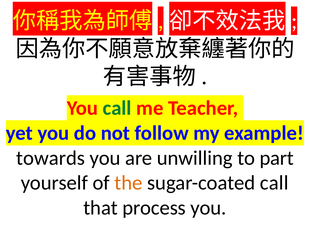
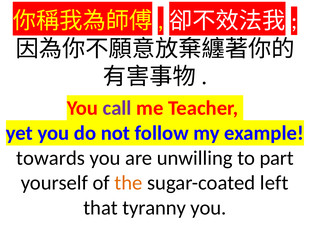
call colour: green -> purple (117, 108)
sugar-coated call: call -> left (274, 183)
process: process -> tyranny (154, 208)
